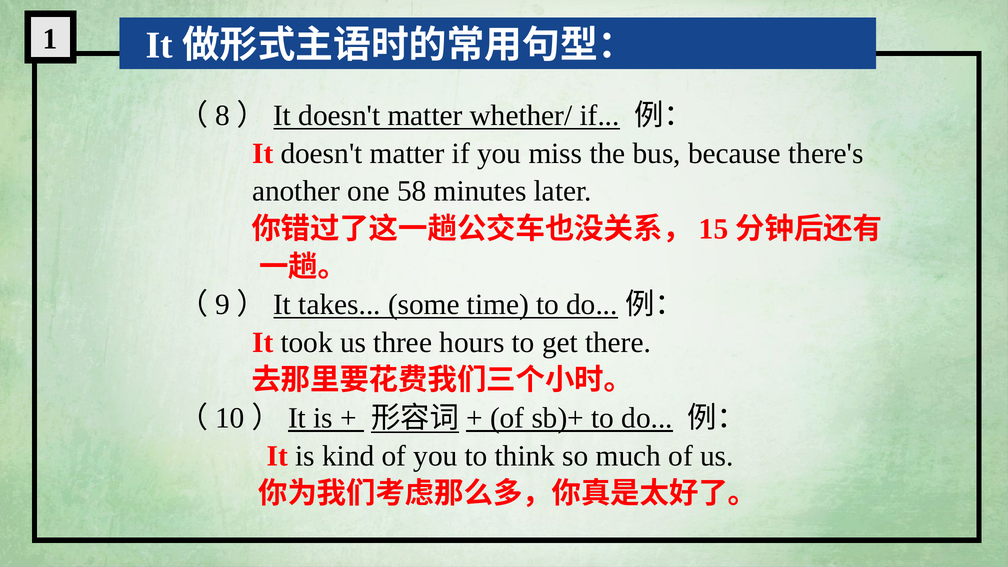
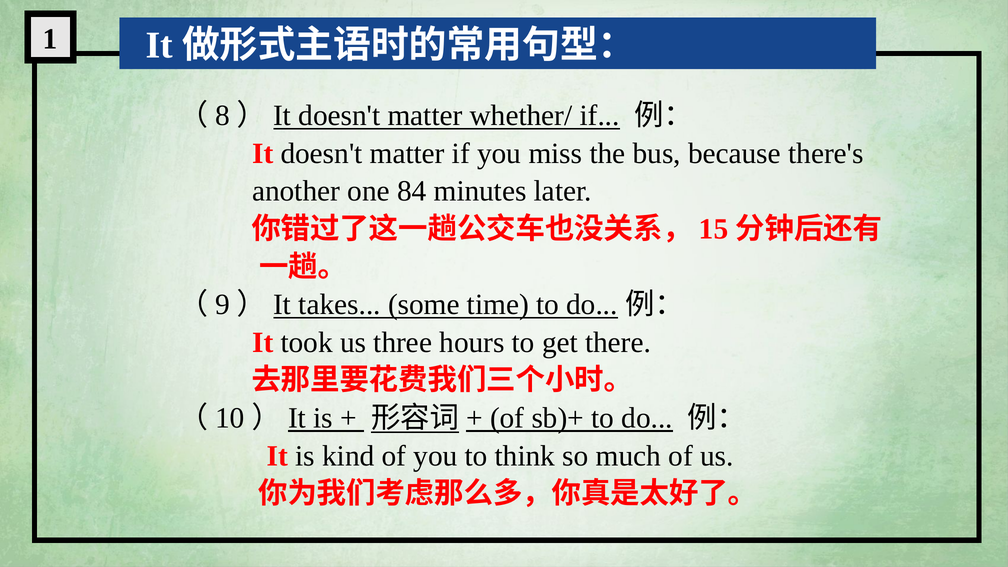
58: 58 -> 84 (412, 191)
